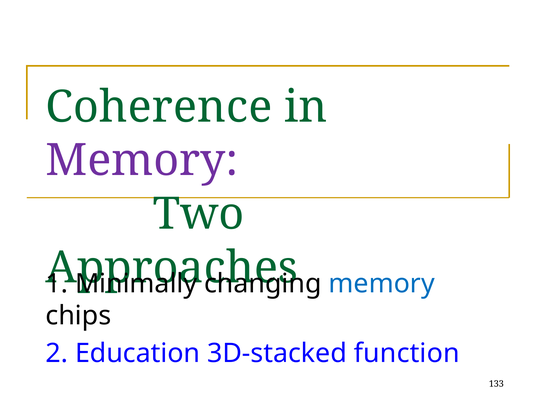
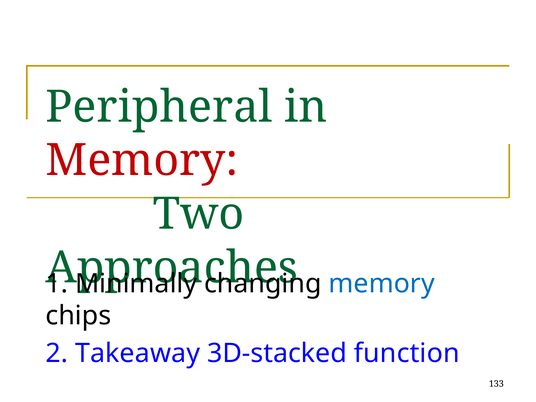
Coherence: Coherence -> Peripheral (159, 107)
Memory colour: purple -> red (142, 161)
Education: Education -> Takeaway (138, 353)
